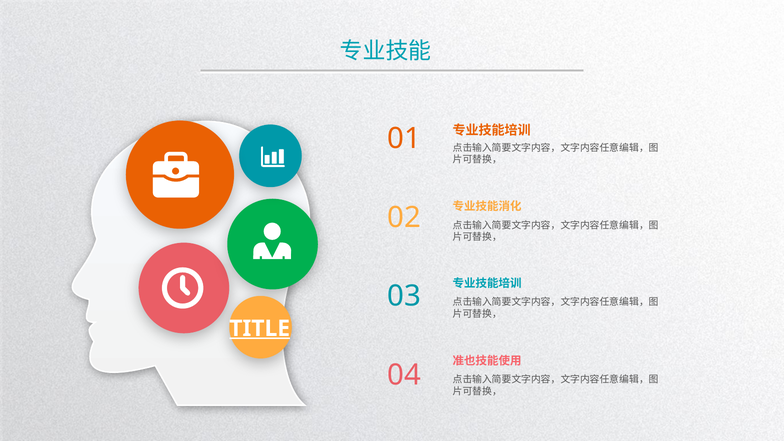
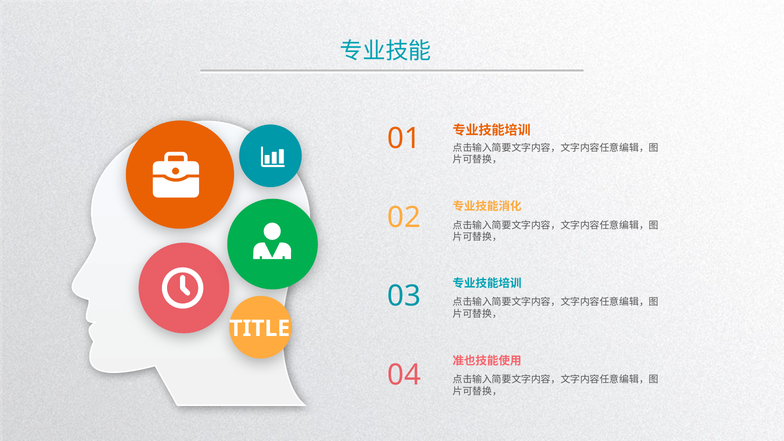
TITLE underline: present -> none (260, 328)
